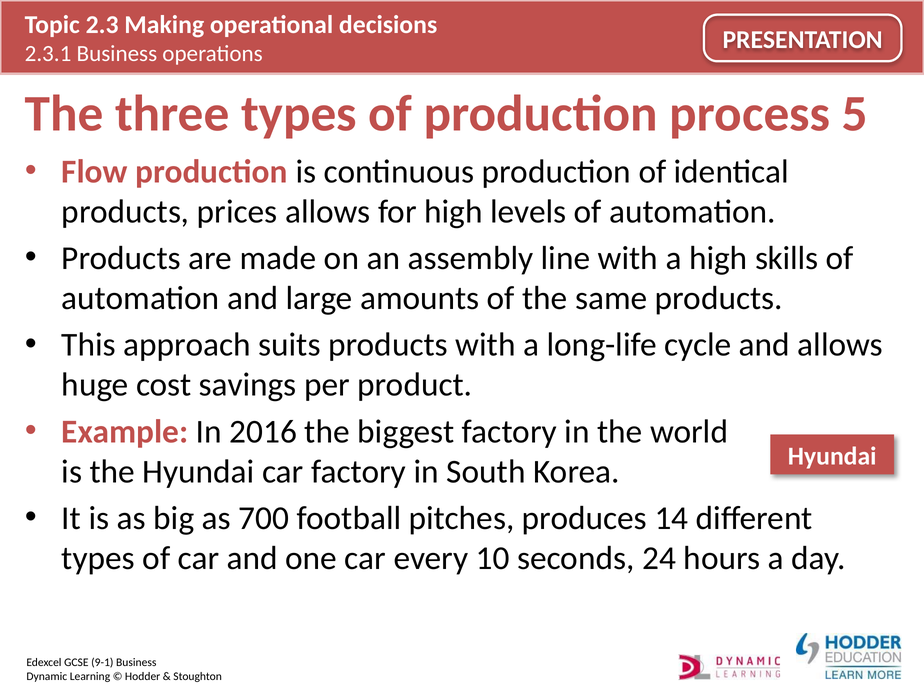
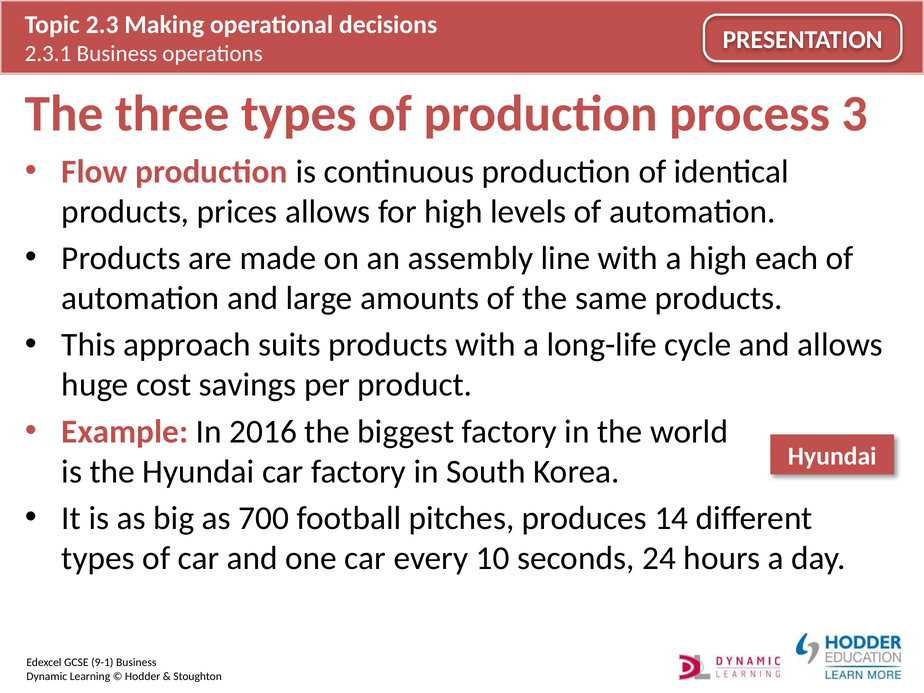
5: 5 -> 3 (855, 114)
skills: skills -> each (787, 258)
